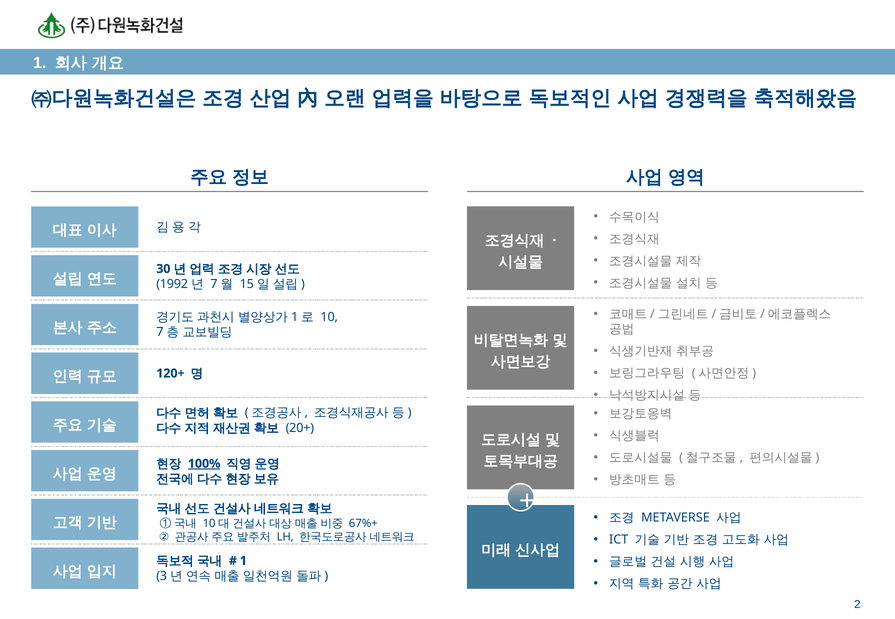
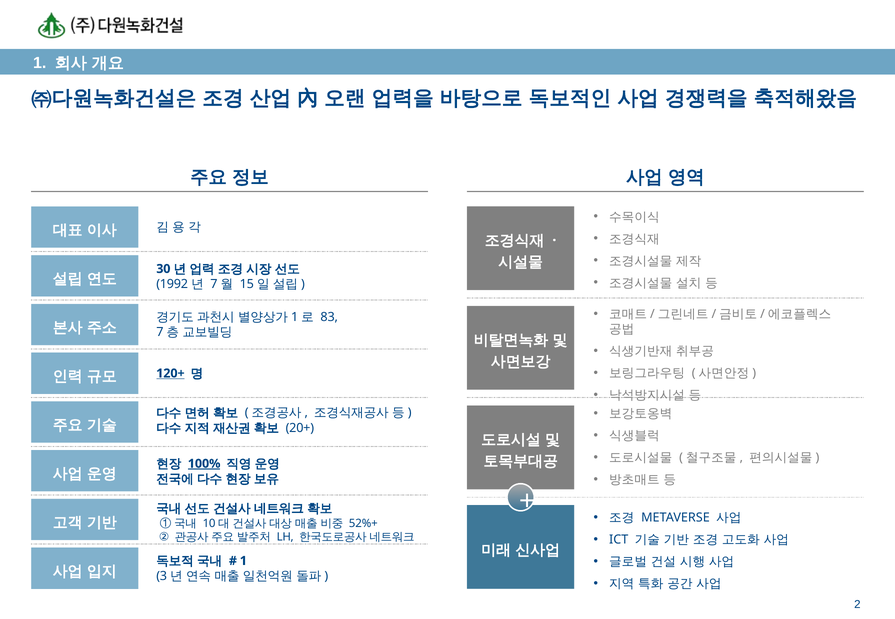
10: 10 -> 83 (329, 317)
120+ underline: none -> present (170, 374)
67%+: 67%+ -> 52%+ (363, 524)
